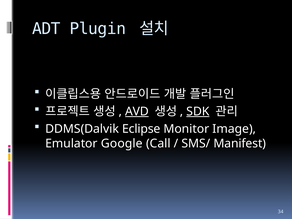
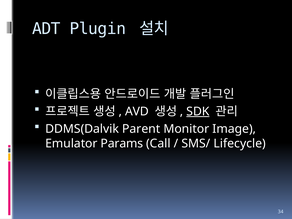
AVD underline: present -> none (137, 111)
Eclipse: Eclipse -> Parent (141, 129)
Google: Google -> Params (122, 143)
Manifest: Manifest -> Lifecycle (240, 143)
